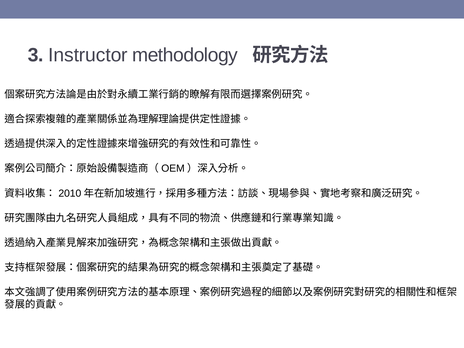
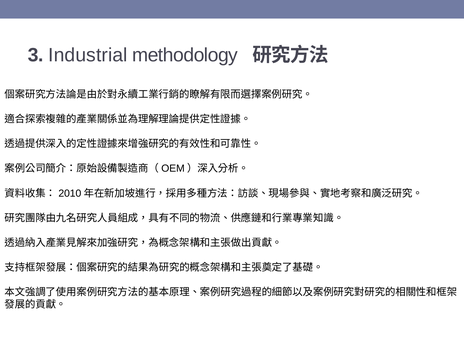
Instructor: Instructor -> Industrial (88, 55)
